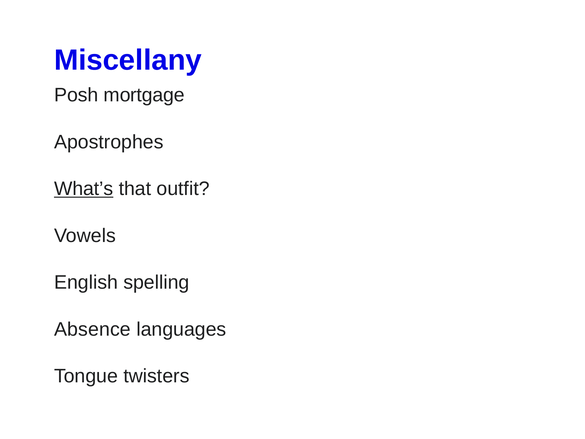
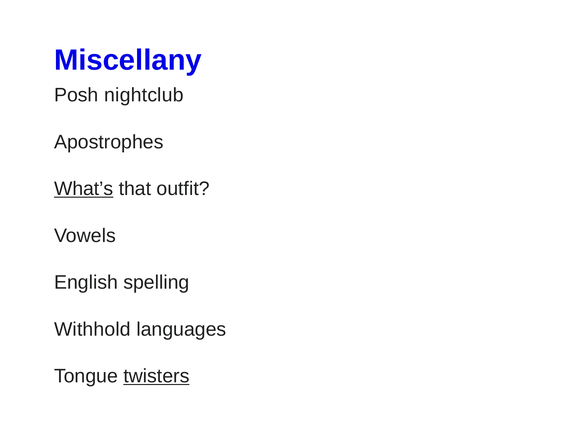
mortgage: mortgage -> nightclub (144, 95)
Absence: Absence -> Withhold (92, 329)
twisters underline: none -> present (156, 376)
